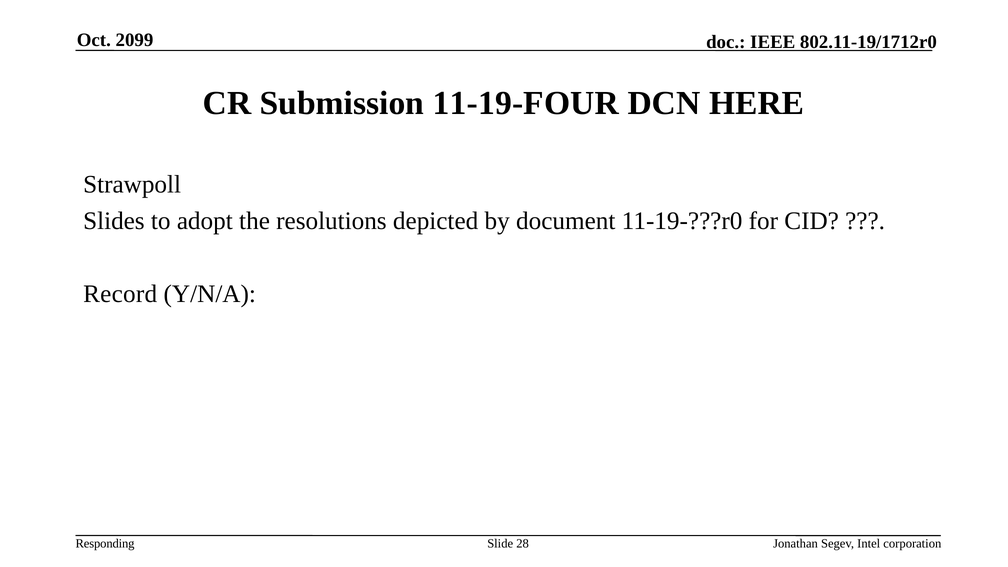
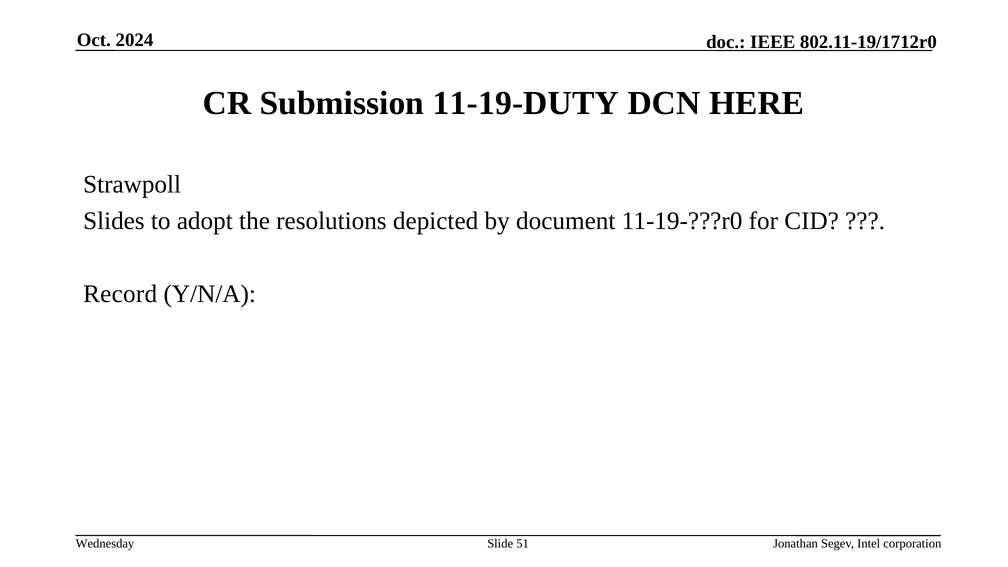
2099: 2099 -> 2024 (134, 40)
11-19-FOUR: 11-19-FOUR -> 11-19-DUTY (526, 103)
Responding: Responding -> Wednesday (105, 544)
28: 28 -> 51 (523, 544)
